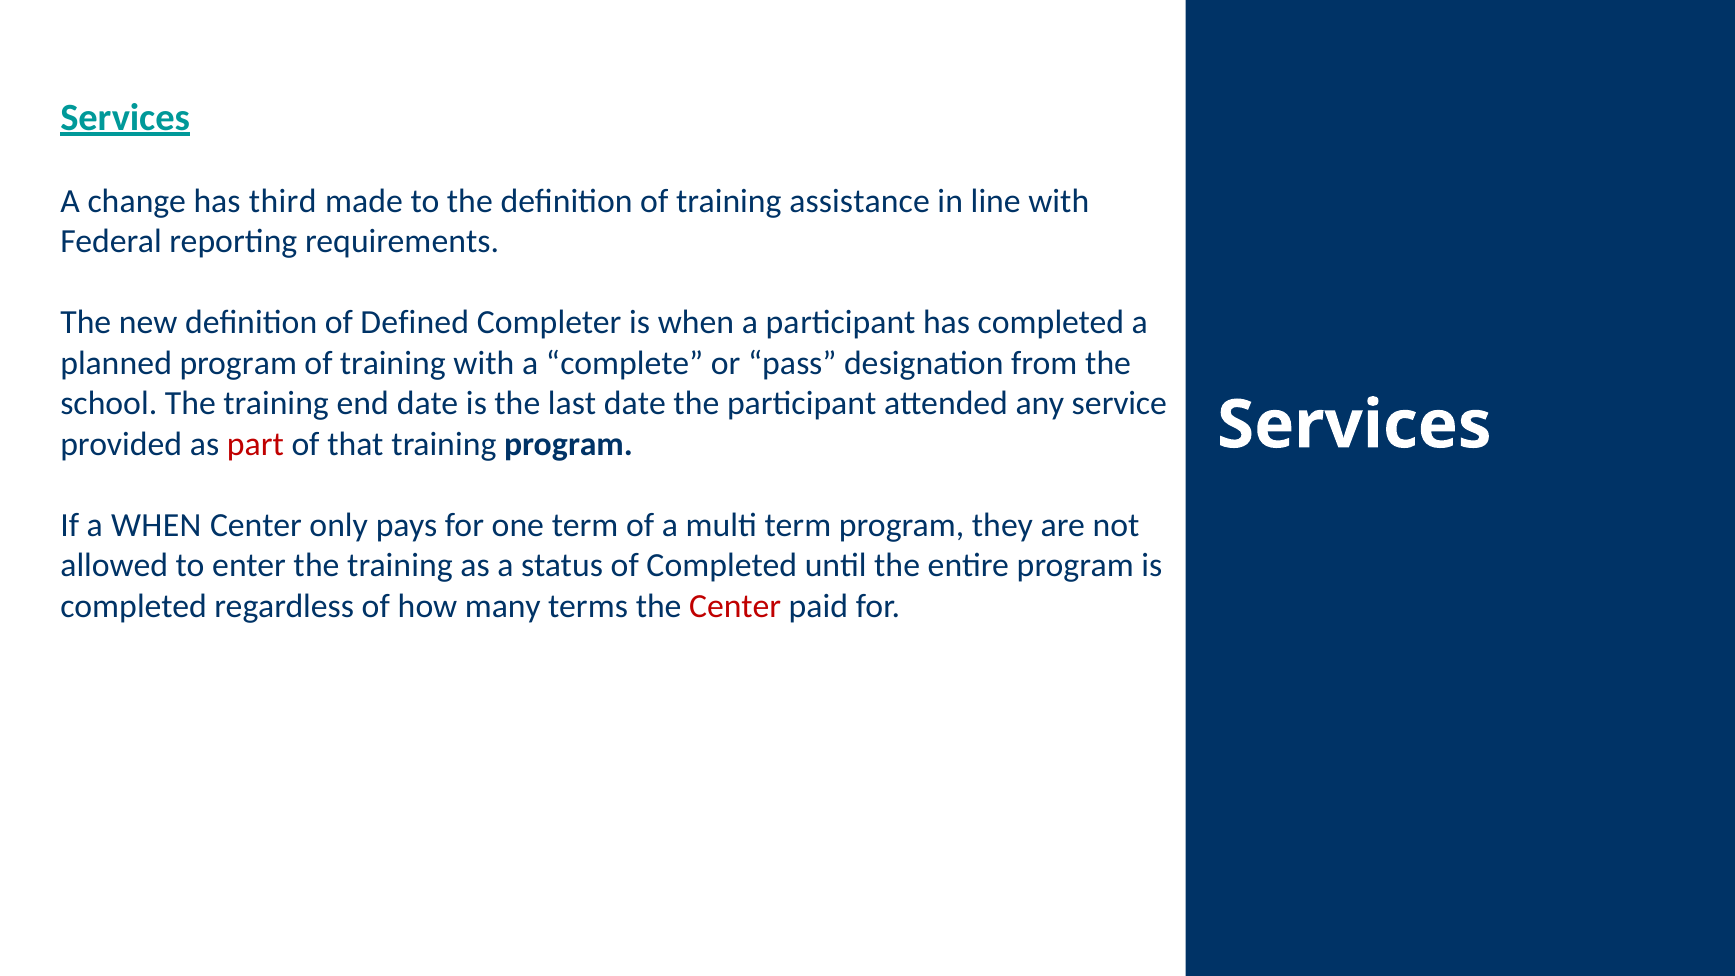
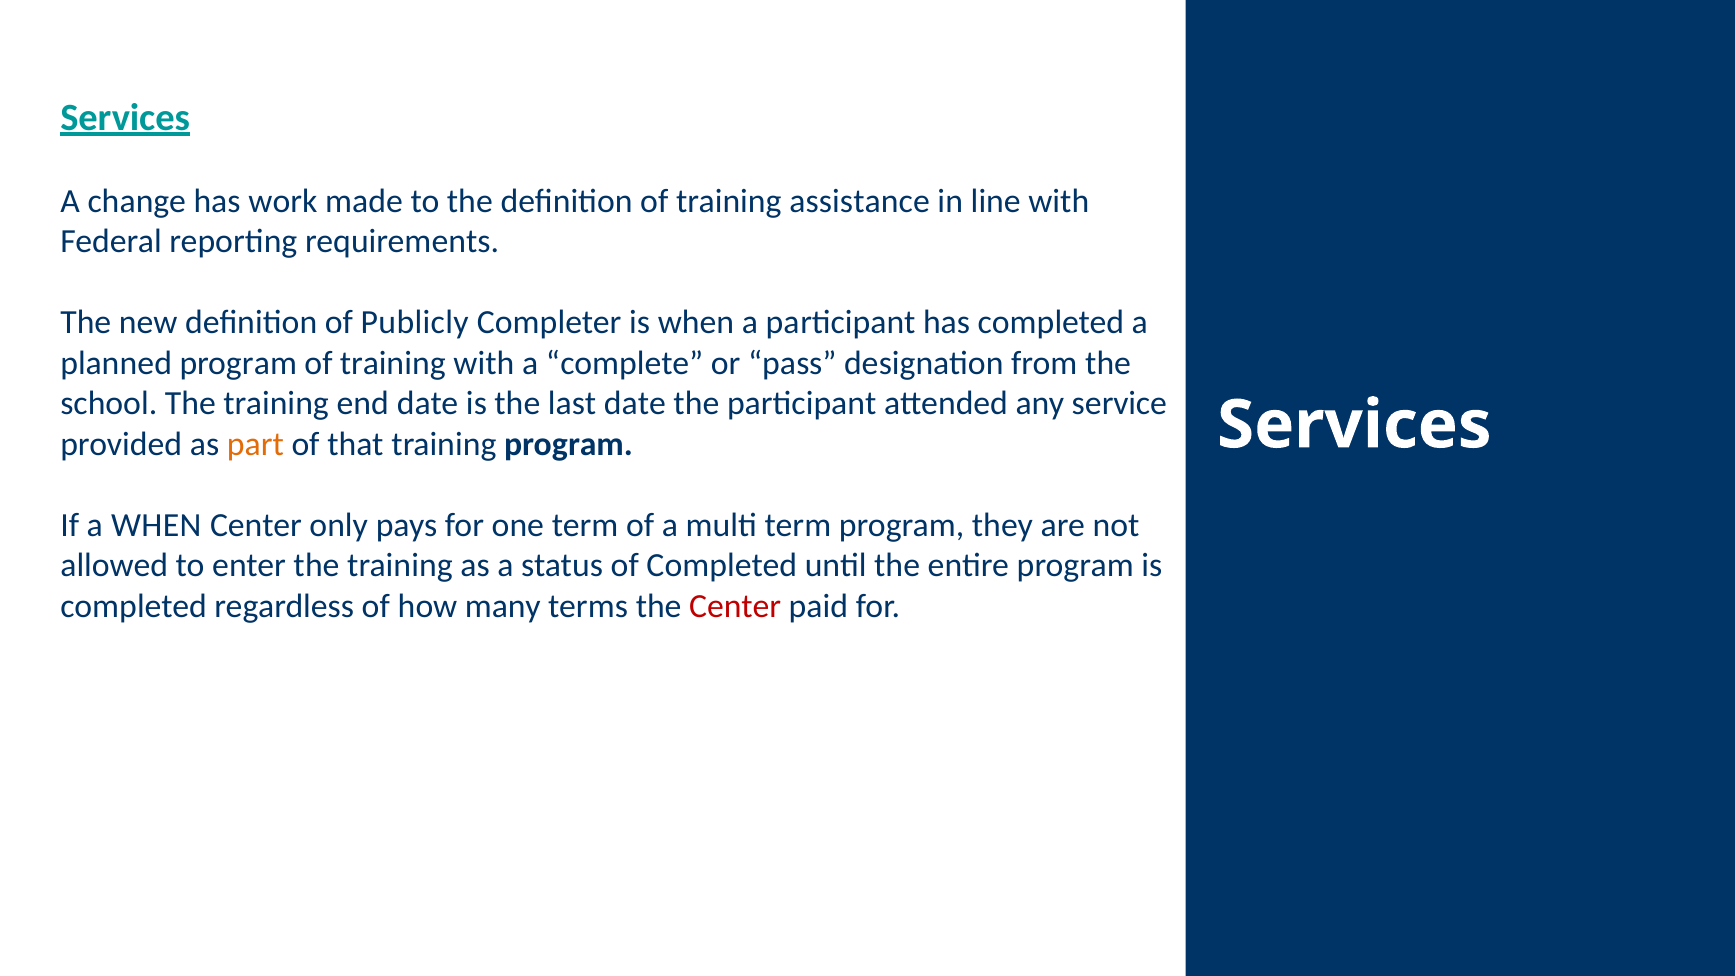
third: third -> work (283, 201)
Defined: Defined -> Publicly (415, 322)
part colour: red -> orange (255, 444)
